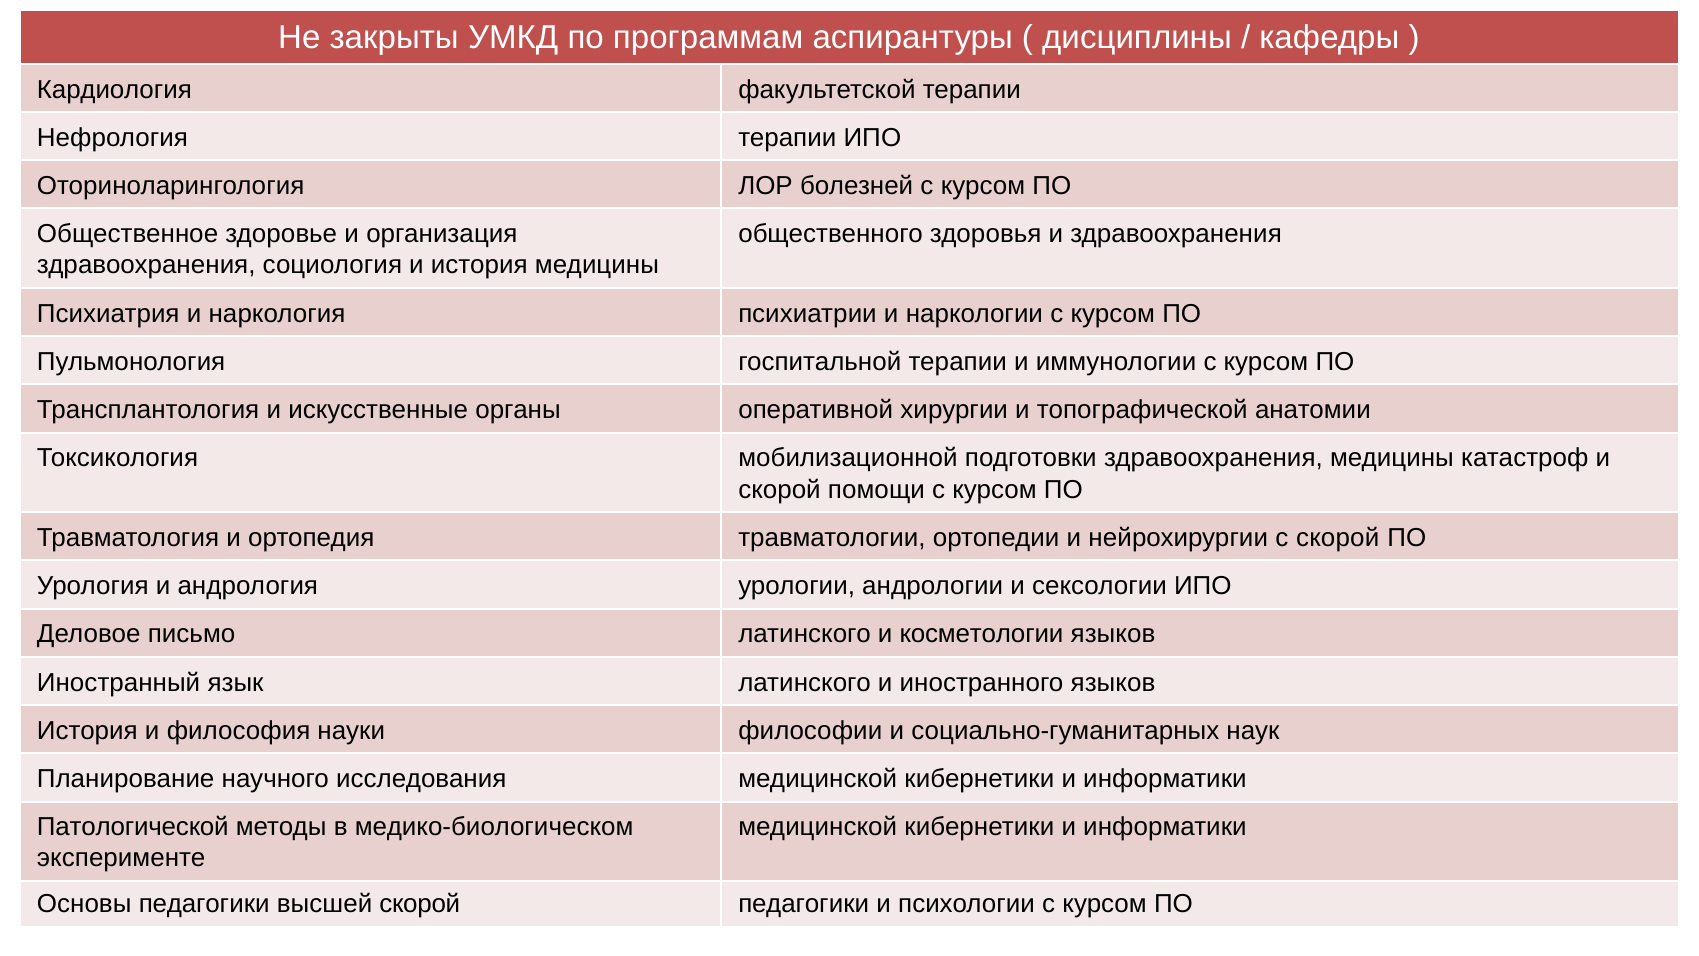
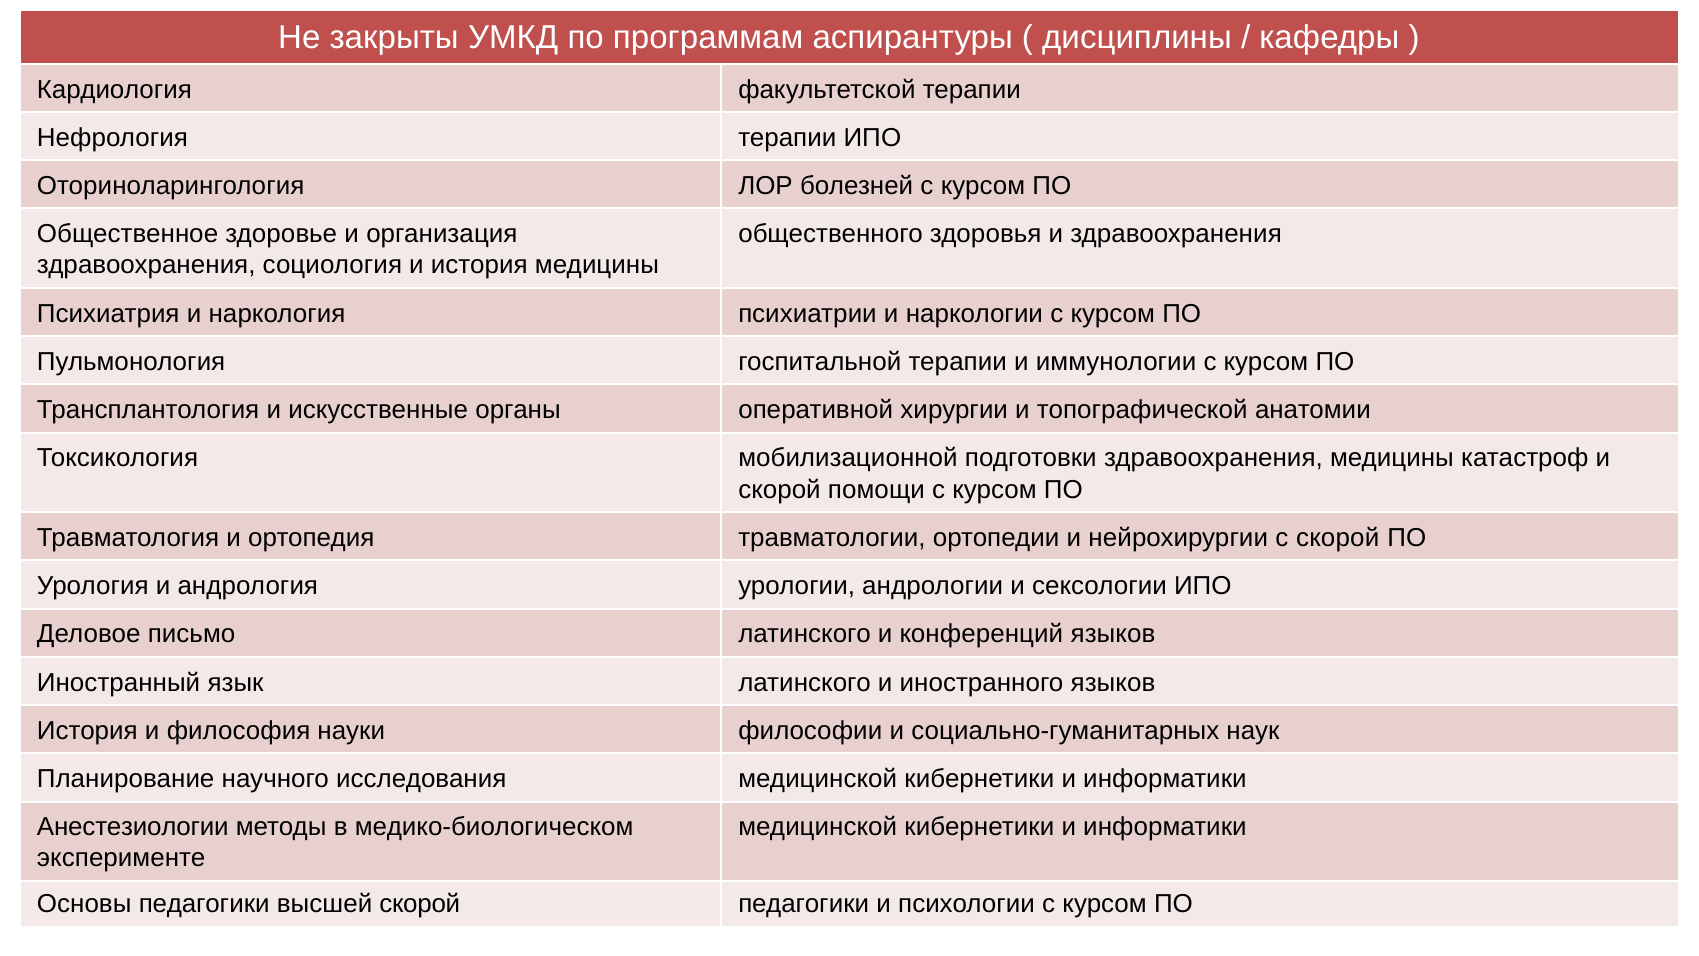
косметологии: косметологии -> конференций (981, 634)
Патологической: Патологической -> Анестезиологии (133, 827)
